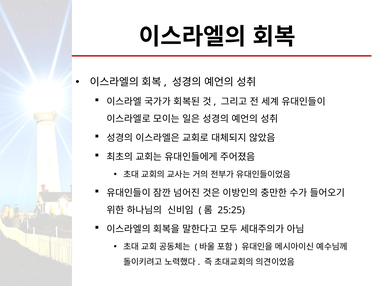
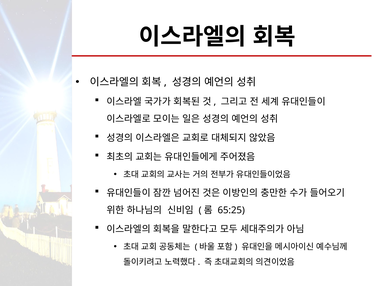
25:25: 25:25 -> 65:25 (231, 211)
